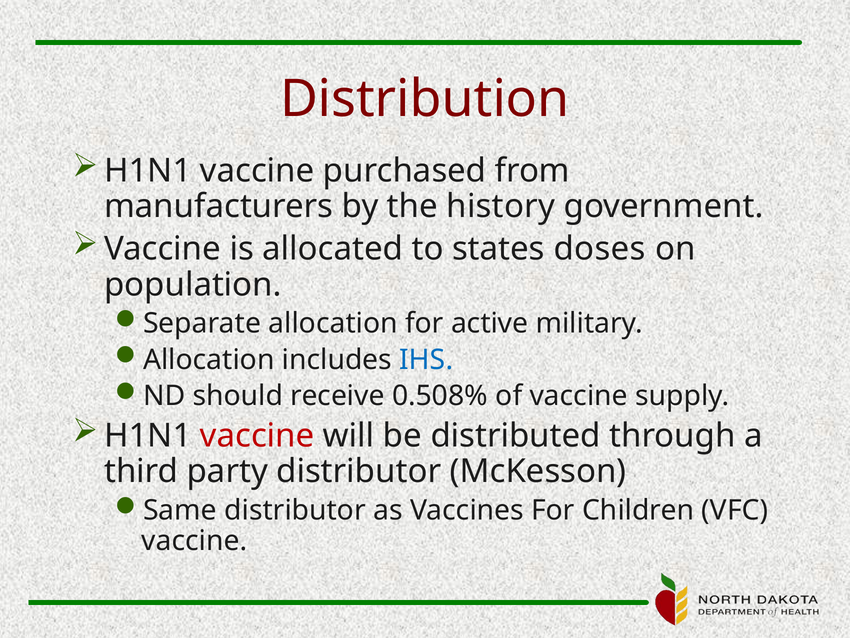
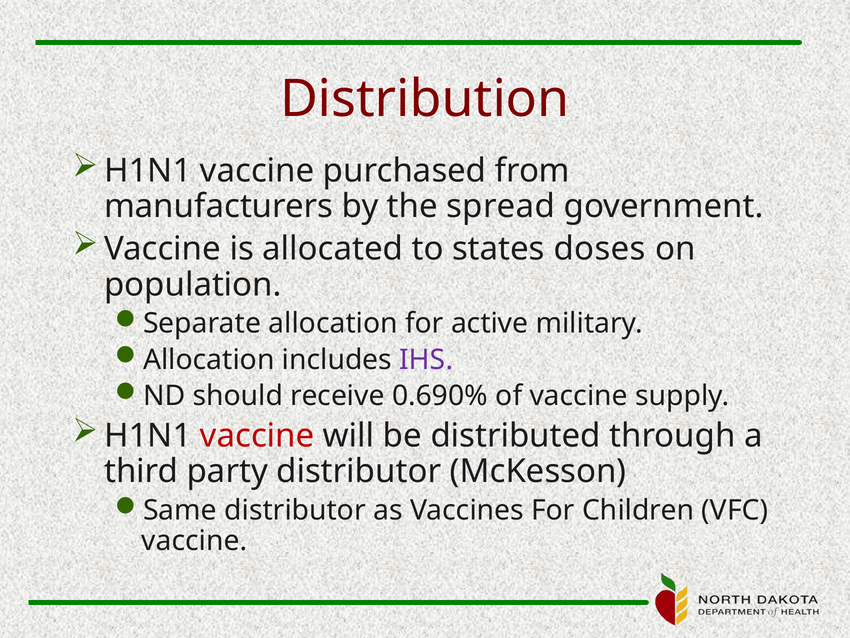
history: history -> spread (501, 206)
IHS colour: blue -> purple (426, 359)
0.508%: 0.508% -> 0.690% (440, 396)
